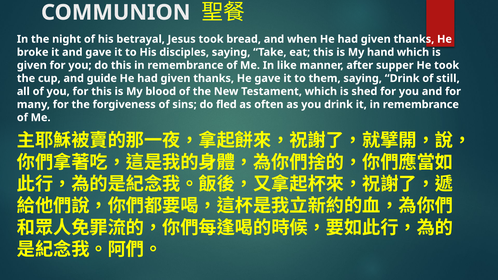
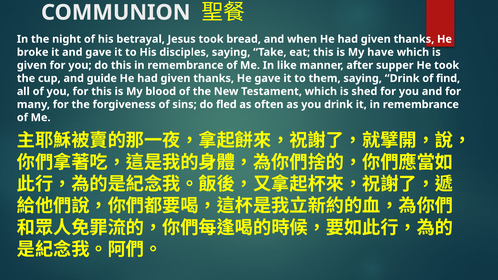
hand: hand -> have (381, 52)
still: still -> find (448, 78)
